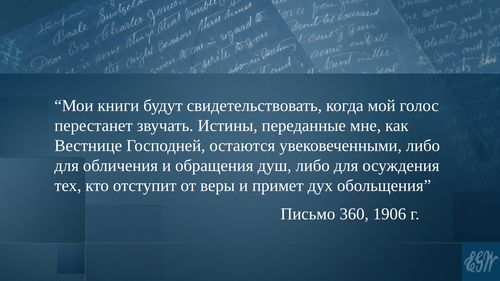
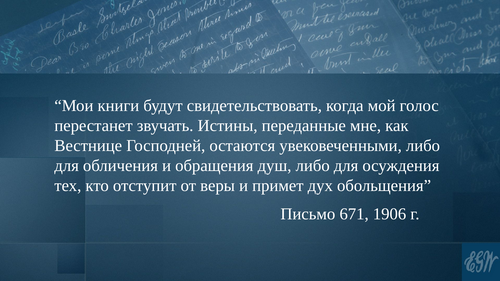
360: 360 -> 671 (354, 214)
